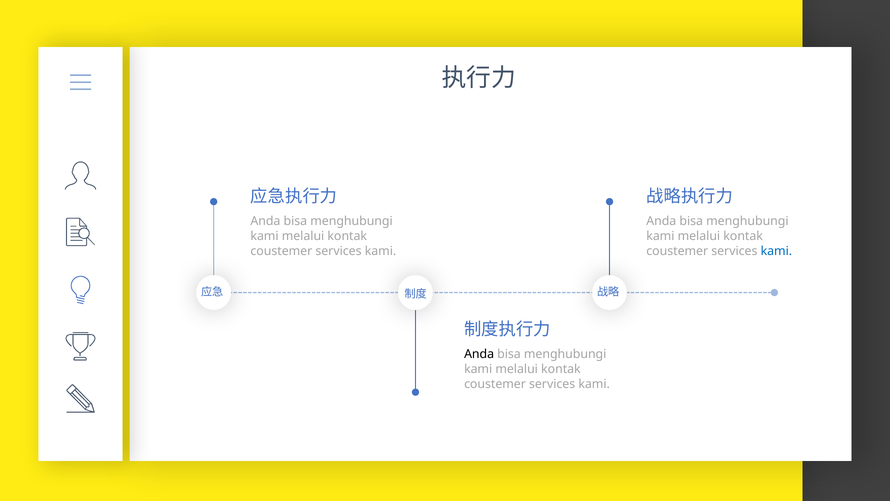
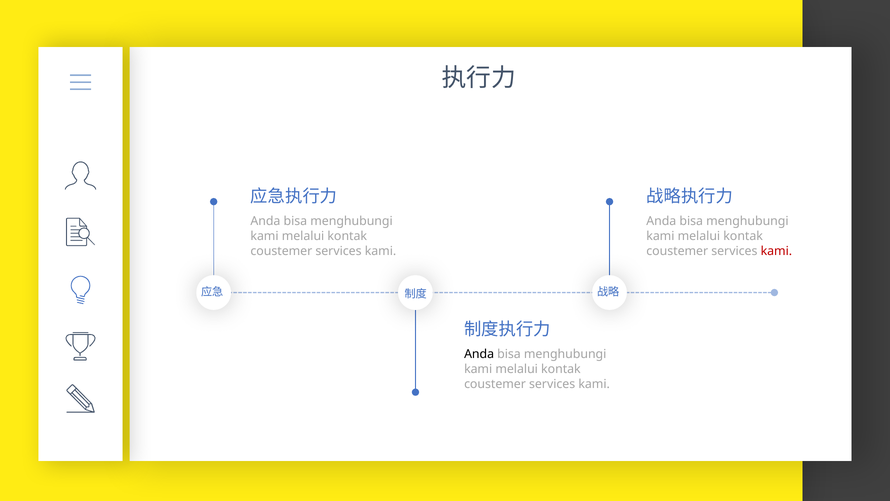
kami colour: blue -> red (776, 251)
